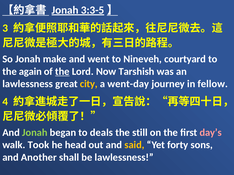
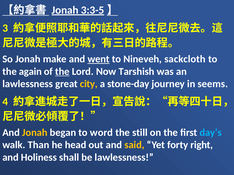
went underline: none -> present (99, 59)
courtyard: courtyard -> sackcloth (185, 59)
went-day: went-day -> stone-day (128, 84)
fellow: fellow -> seems (213, 84)
Jonah colour: light green -> yellow (35, 133)
deals: deals -> word (101, 133)
day’s colour: pink -> light blue (211, 133)
Took: Took -> Than (39, 145)
sons: sons -> right (202, 145)
Another: Another -> Holiness (39, 158)
